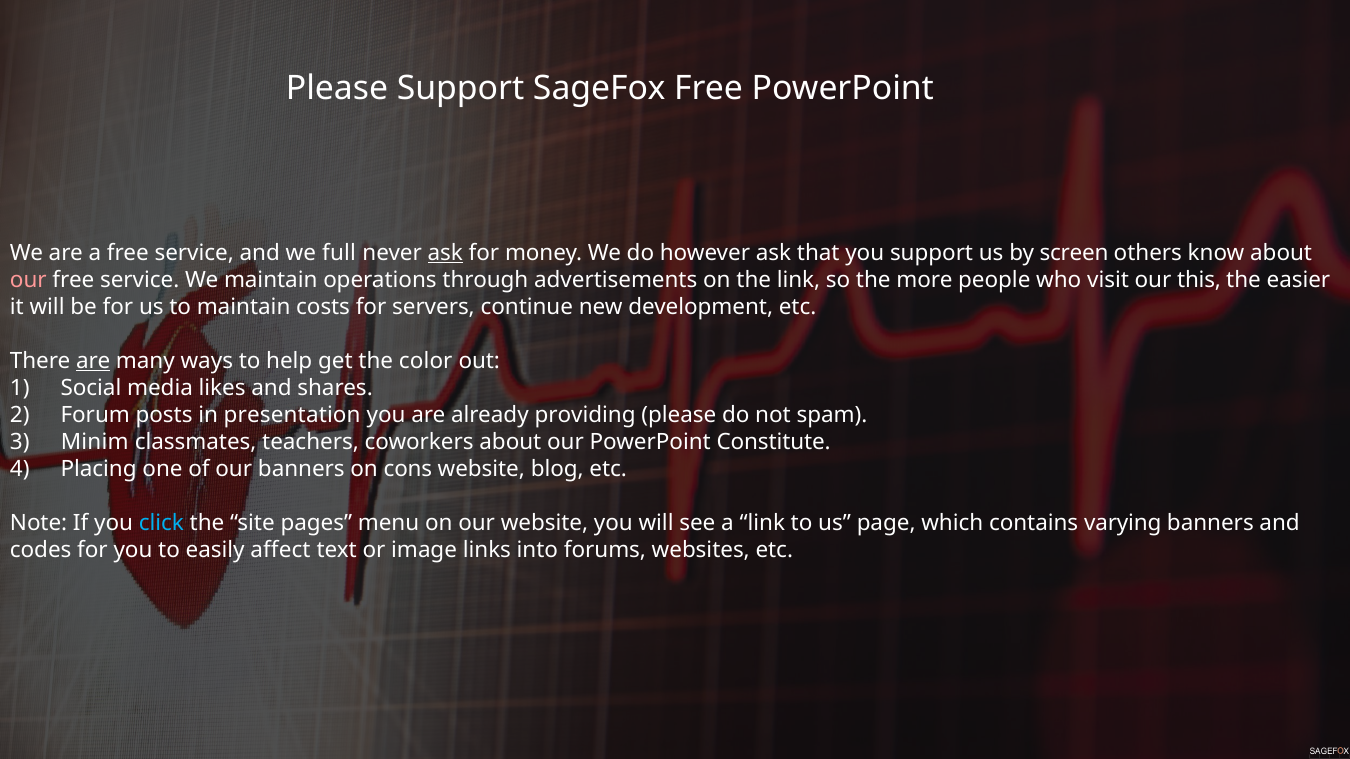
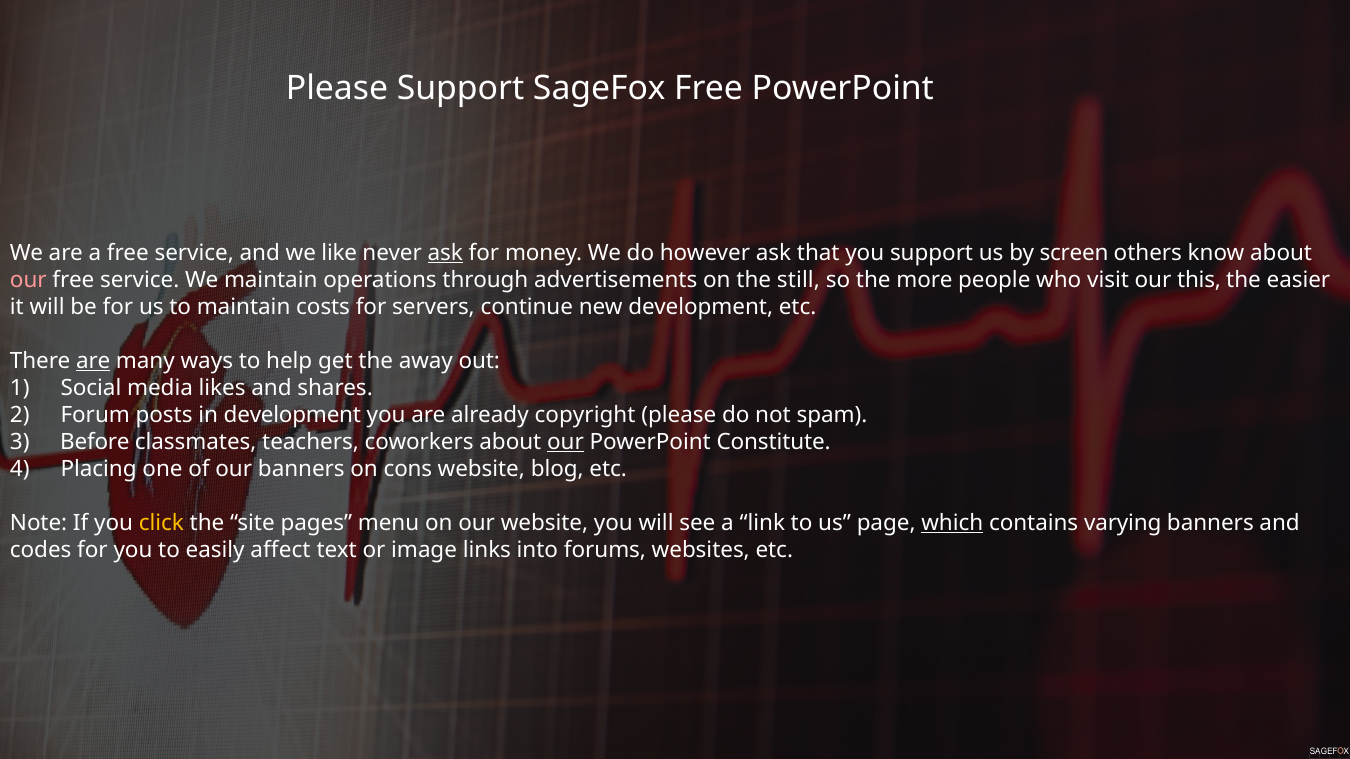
full: full -> like (339, 253)
the link: link -> still (798, 280)
color: color -> away (426, 361)
in presentation: presentation -> development (292, 415)
providing: providing -> copyright (585, 415)
Minim: Minim -> Before (95, 442)
our underline: none -> present (565, 442)
click colour: light blue -> yellow (161, 523)
which underline: none -> present (952, 523)
